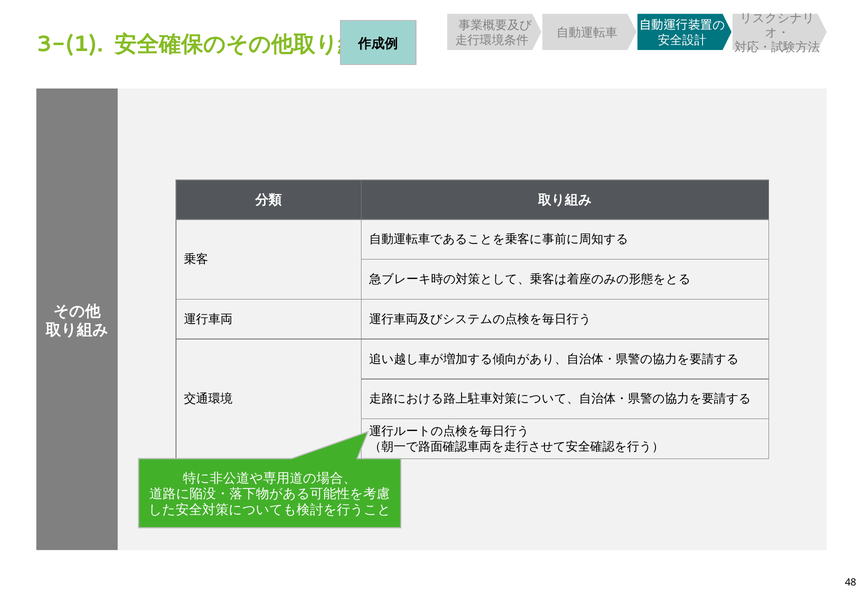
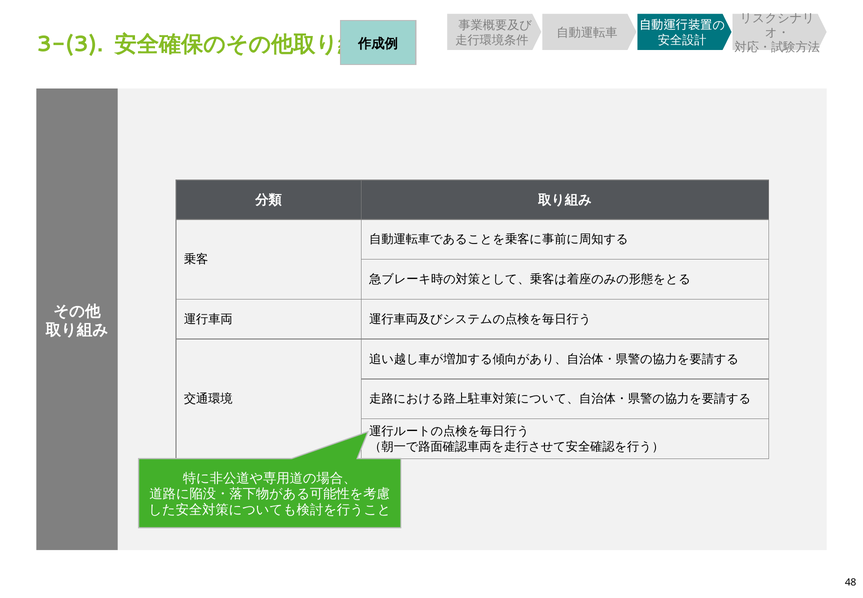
3-(1: 3-(1 -> 3-(3 (70, 44)
